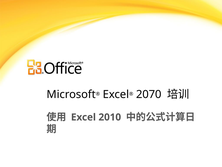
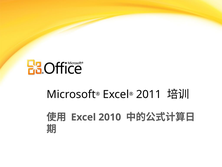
2070: 2070 -> 2011 (149, 94)
